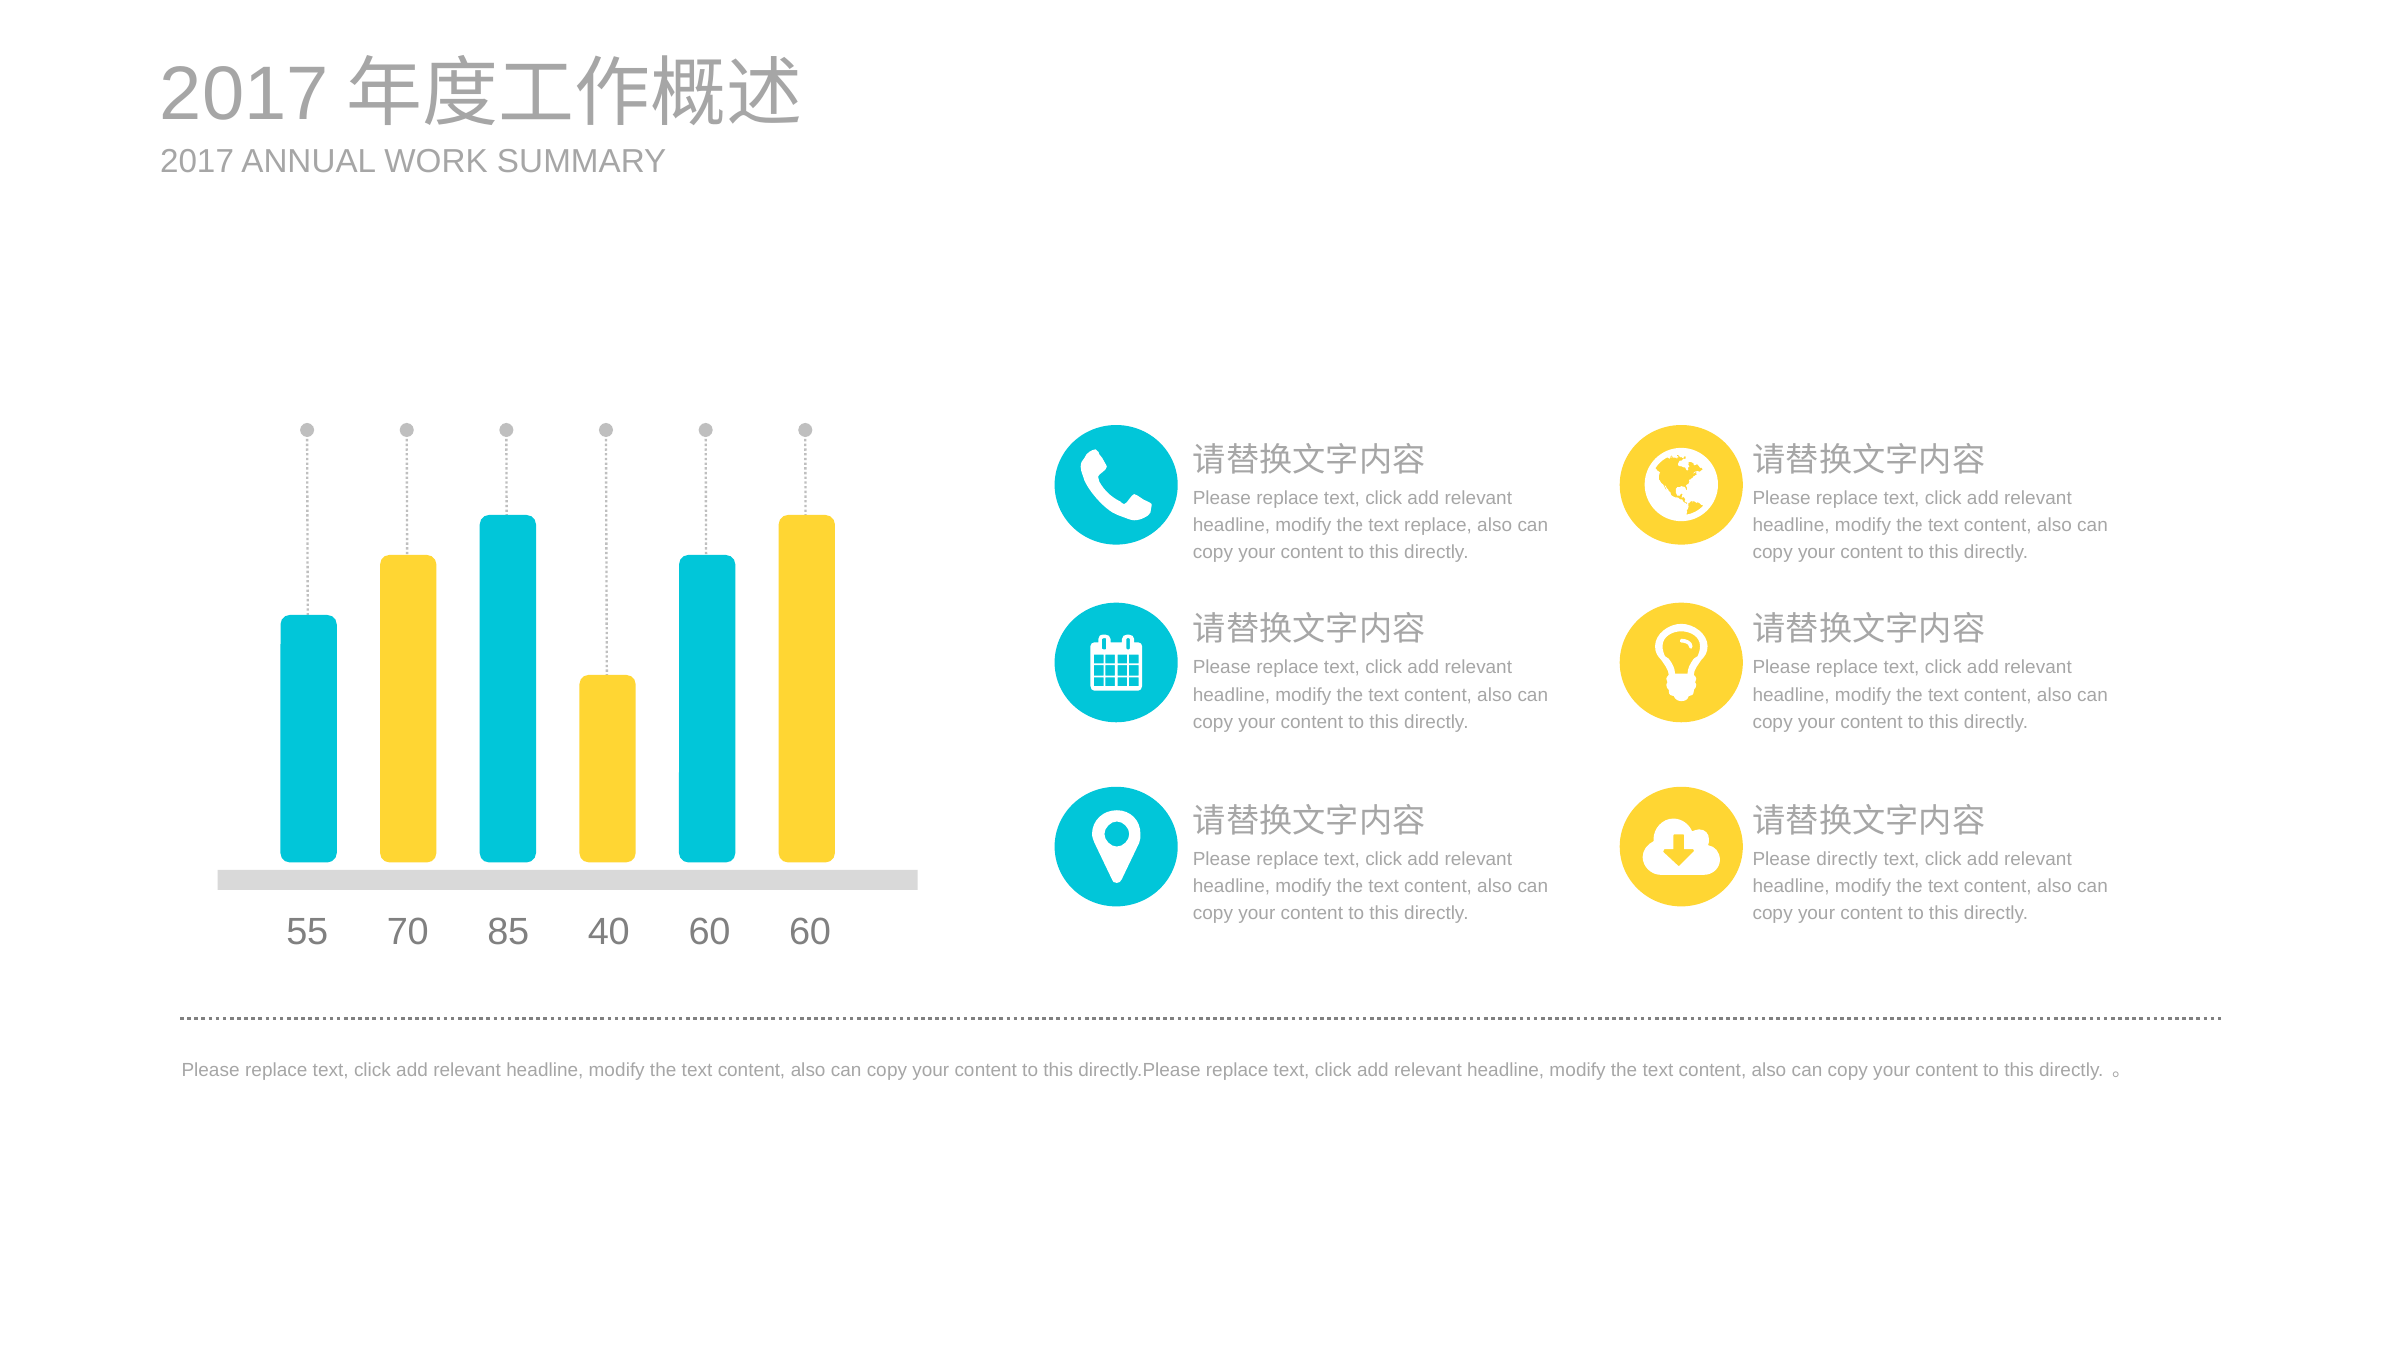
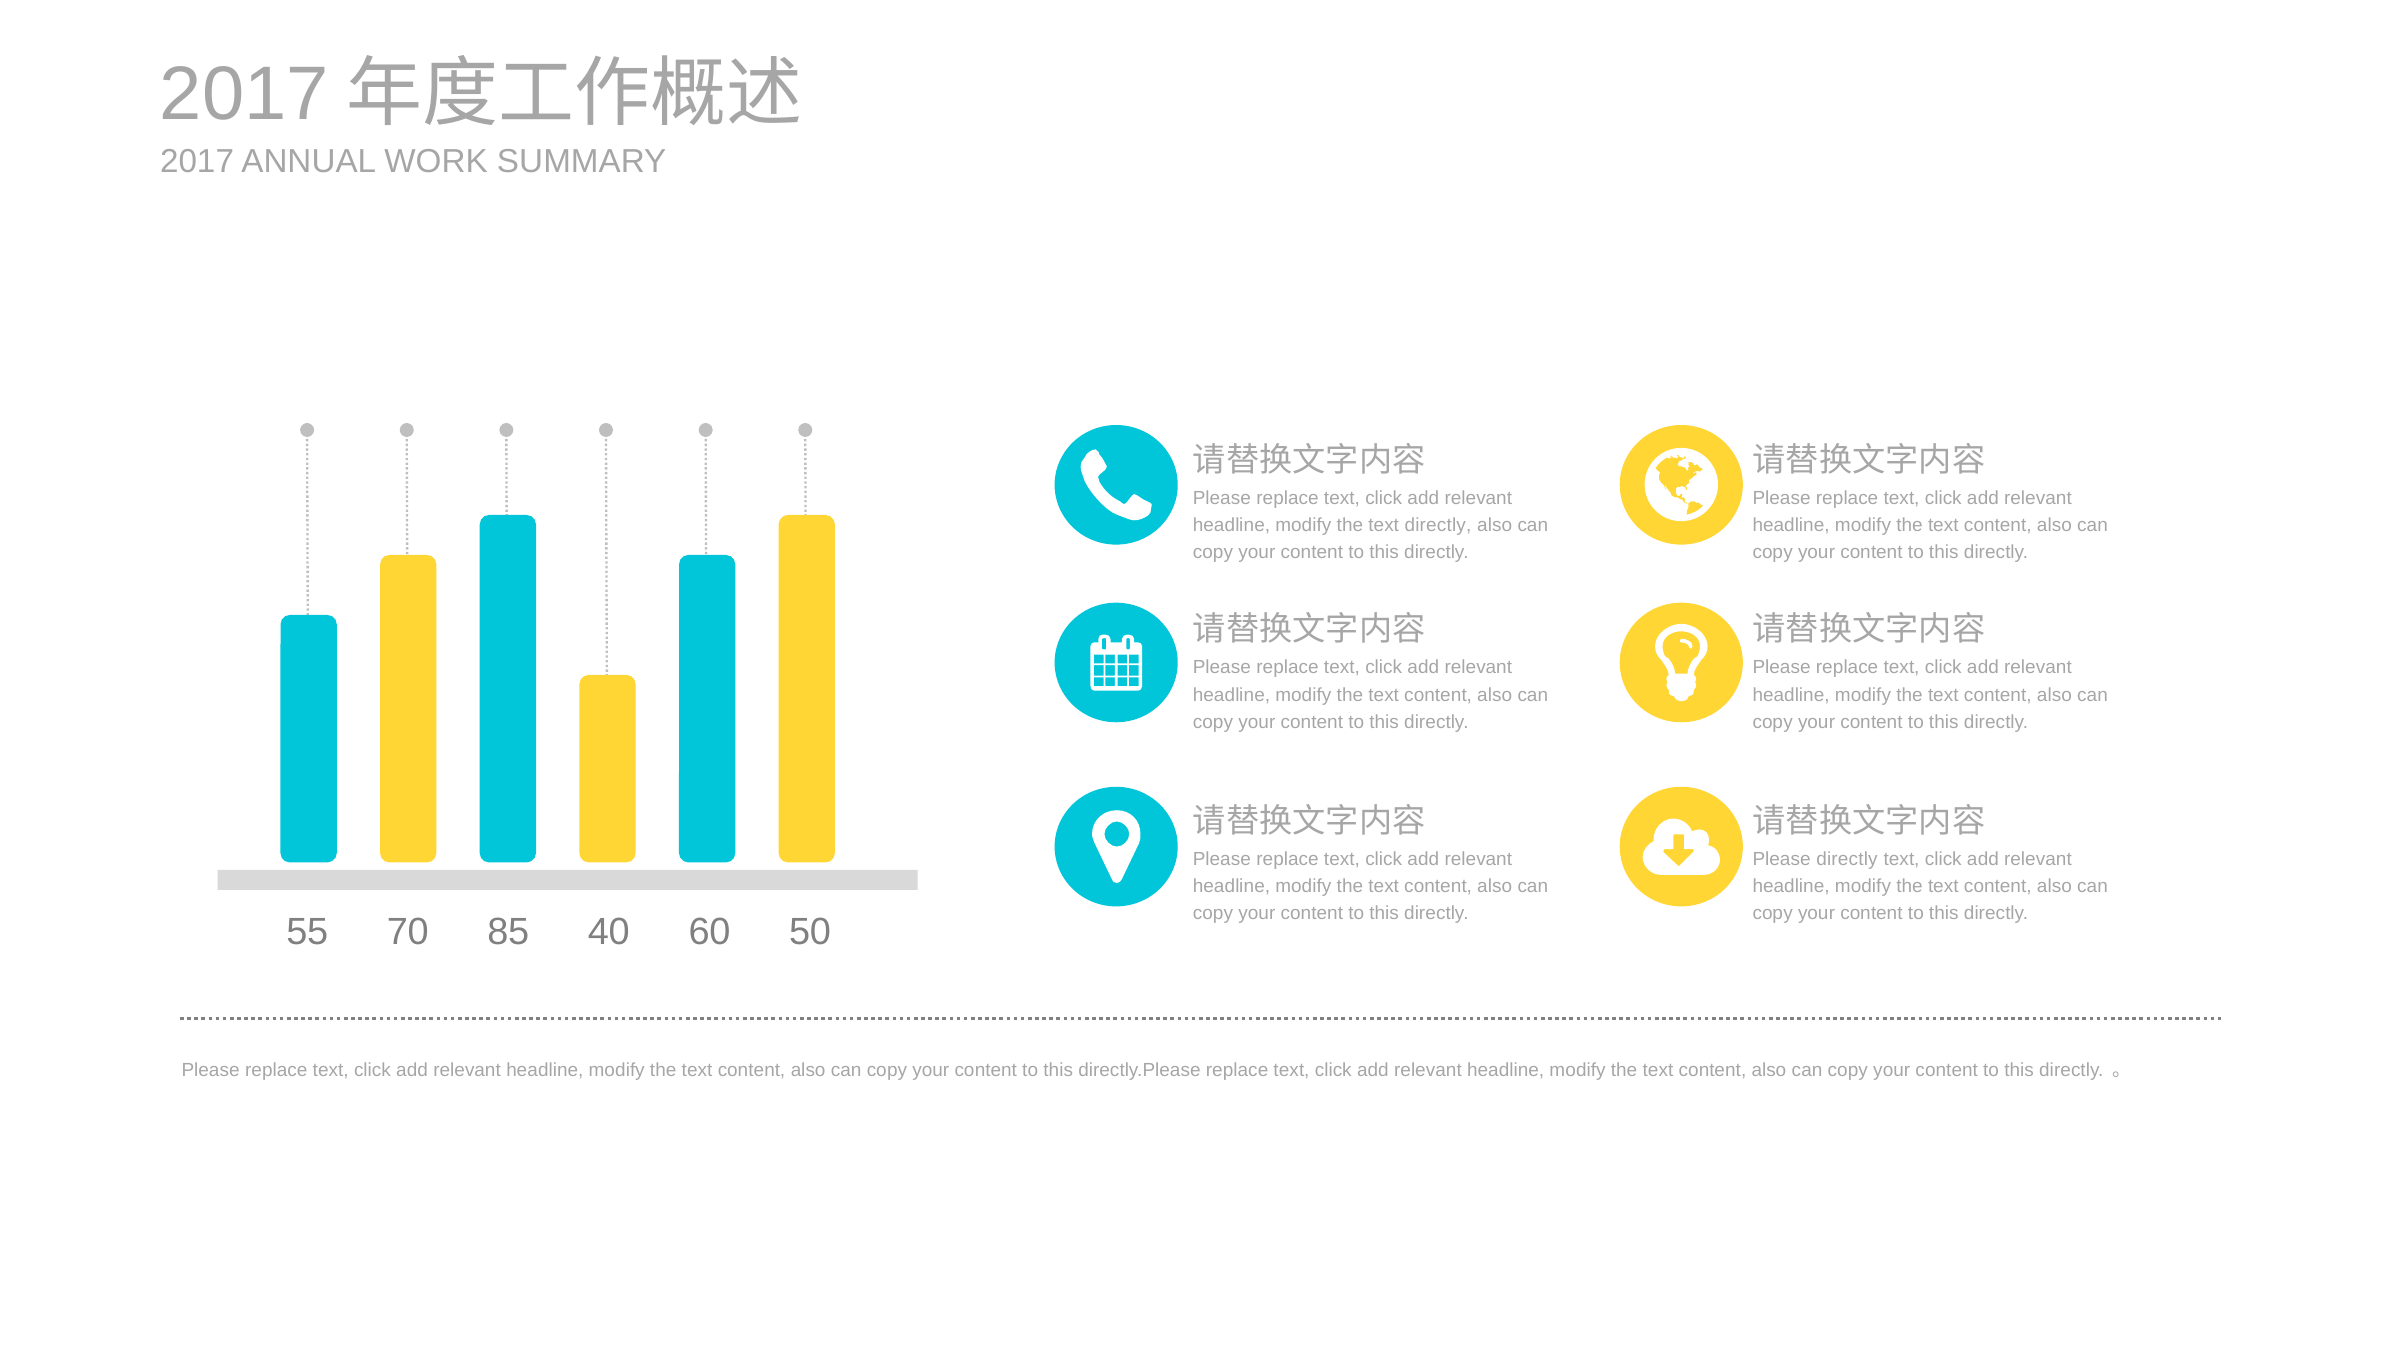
text replace: replace -> directly (1438, 526)
60 60: 60 -> 50 (810, 933)
